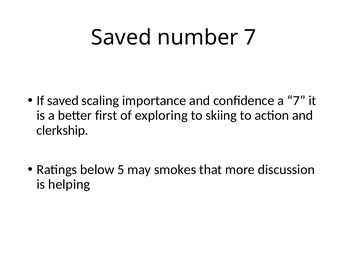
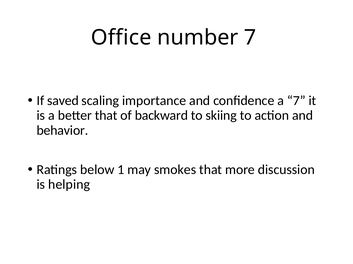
Saved: Saved -> Office (121, 38)
better first: first -> that (106, 116)
exploring: exploring -> backward (161, 116)
clerkship: clerkship -> behavior (62, 131)
5: 5 -> 1 (121, 170)
